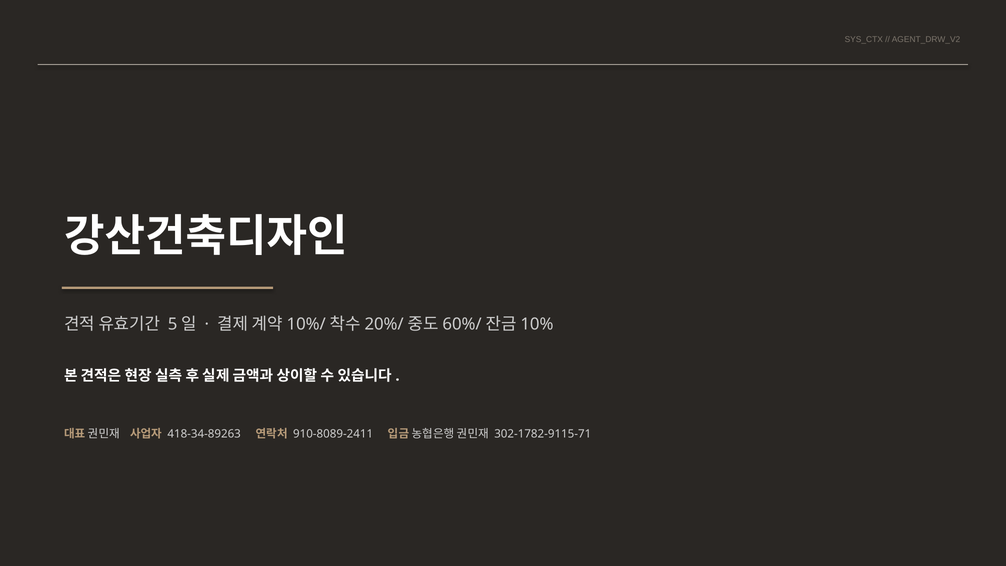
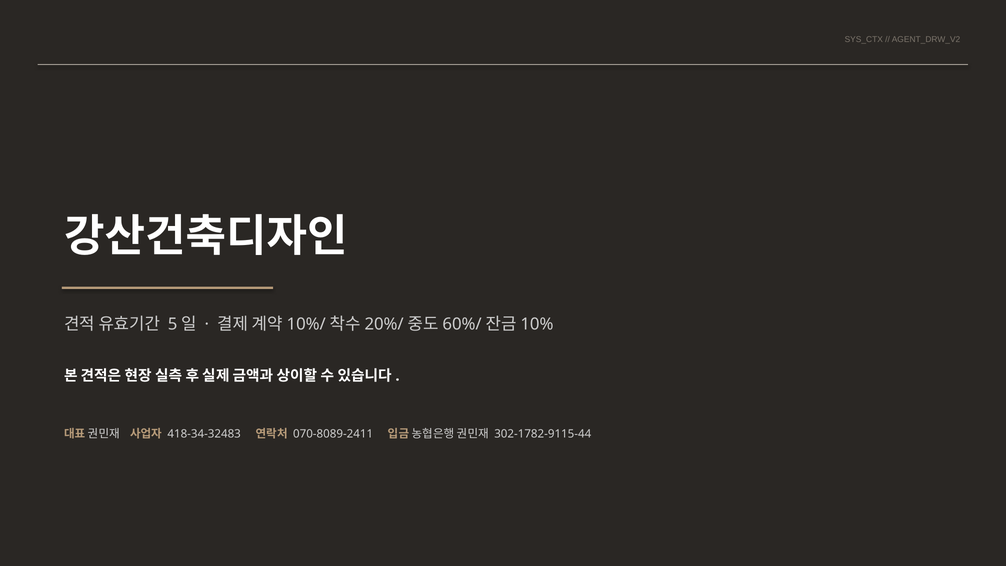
418-34-89263: 418-34-89263 -> 418-34-32483 (204, 434)
910-8089-2411: 910-8089-2411 -> 070-8089-2411 (333, 434)
302-1782-9115-71: 302-1782-9115-71 -> 302-1782-9115-44 (543, 434)
